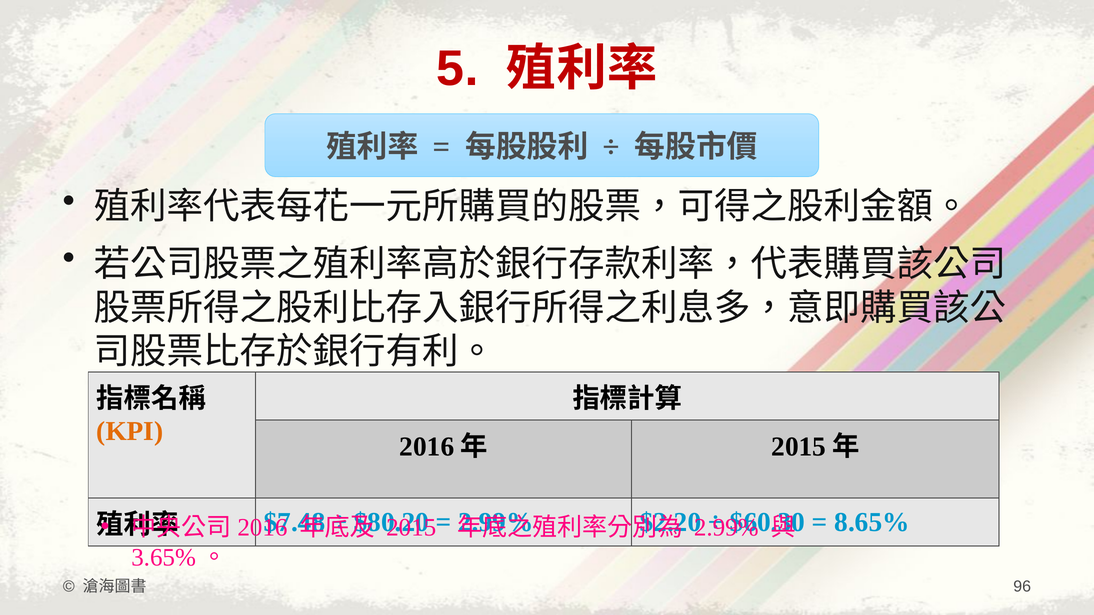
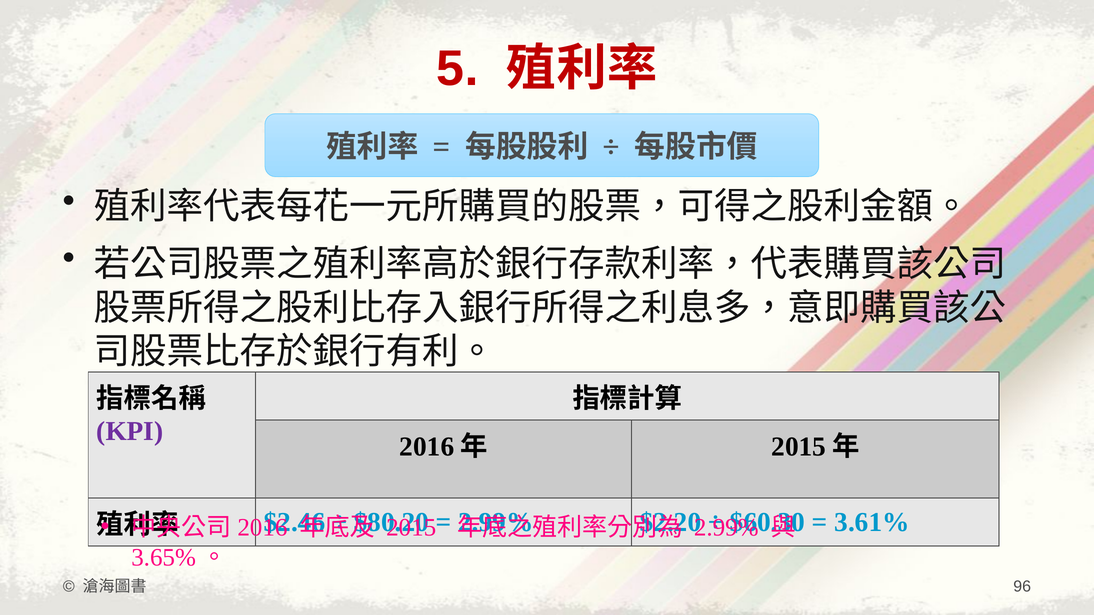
KPI colour: orange -> purple (130, 431)
$7.48: $7.48 -> $2.46 (294, 522)
8.65%: 8.65% -> 3.61% (872, 522)
